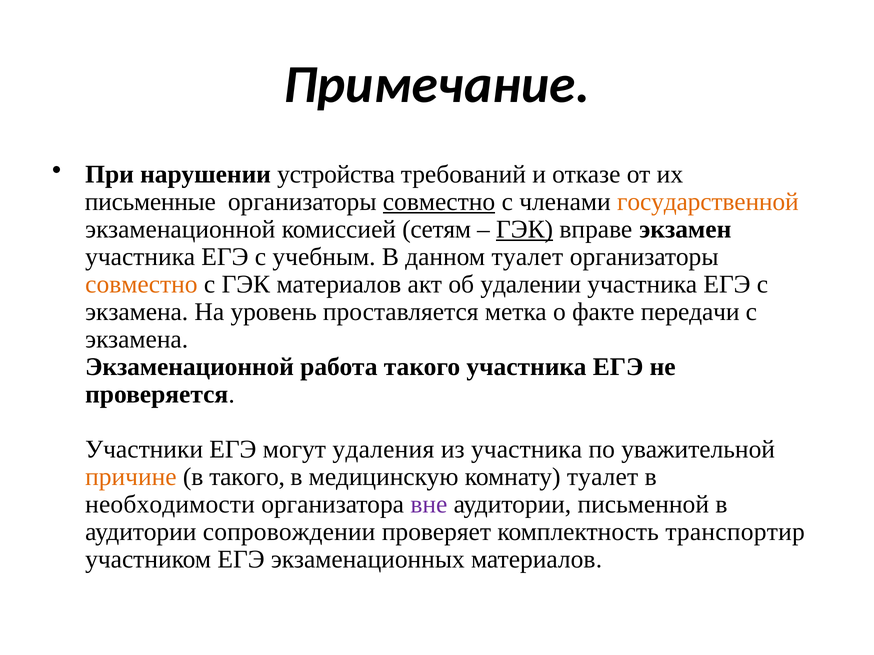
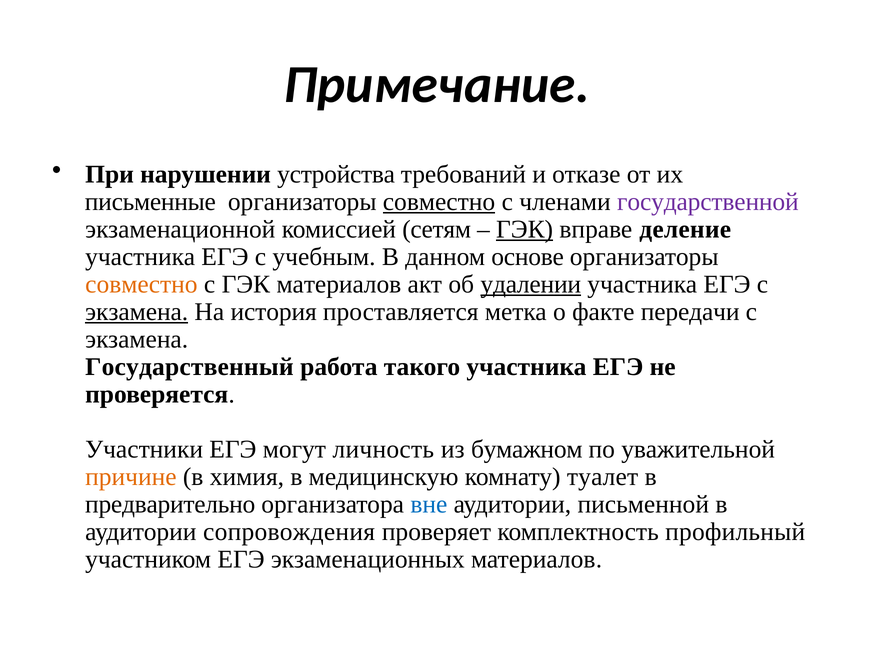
государственной colour: orange -> purple (708, 202)
экзамен: экзамен -> деление (685, 229)
данном туалет: туалет -> основе (528, 257)
удалении underline: none -> present (531, 285)
экзамена underline: none -> present (137, 312)
уровень: уровень -> история (274, 312)
Экзаменационной: Экзаменационной -> Государственный (189, 367)
удаления: удаления -> личность (383, 450)
из участника: участника -> бумажном (527, 450)
в такого: такого -> химия (247, 477)
необходимости: необходимости -> предварительно (170, 505)
вне colour: purple -> blue (429, 505)
сопровождении: сопровождении -> сопровождения (289, 532)
транспортир: транспортир -> профильный (735, 532)
